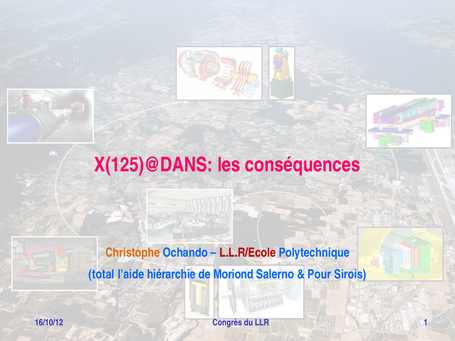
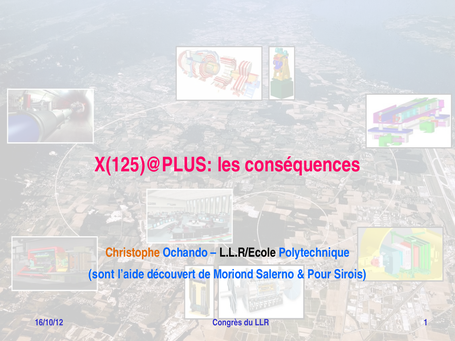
X(125)@DANS: X(125)@DANS -> X(125)@PLUS (153, 165)
L.L.R/Ecole colour: red -> black (248, 253)
total: total -> sont (102, 274)
hiérarchie: hiérarchie -> découvert (171, 274)
